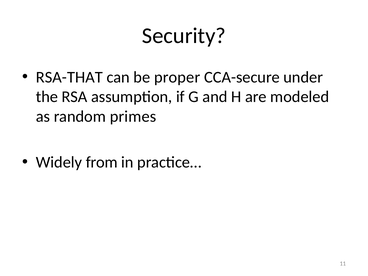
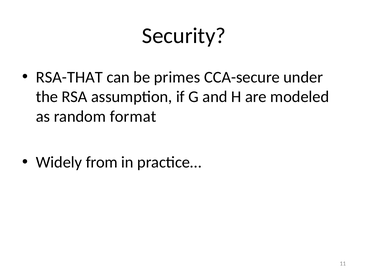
proper: proper -> primes (177, 77)
primes: primes -> format (133, 116)
